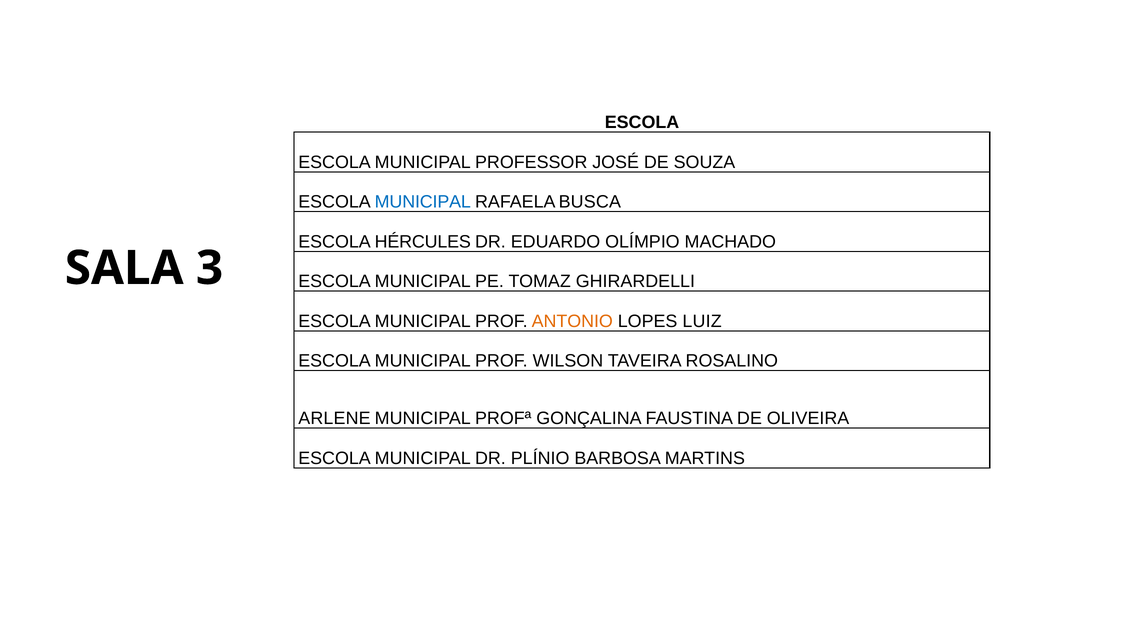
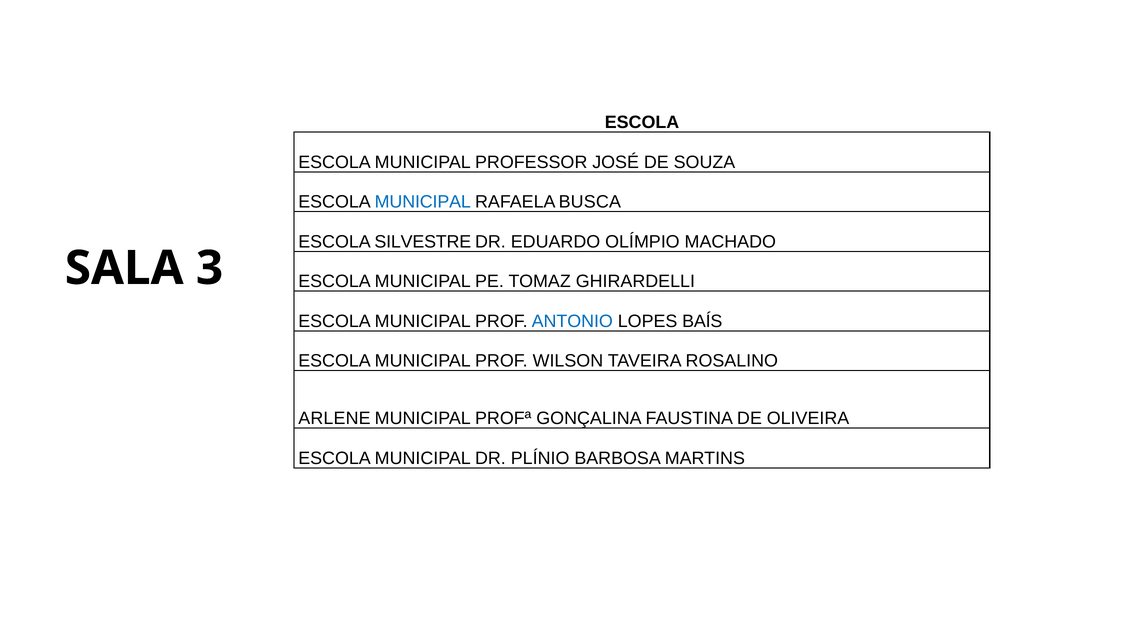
HÉRCULES: HÉRCULES -> SILVESTRE (423, 242)
ANTONIO colour: orange -> blue (572, 321)
LUIZ: LUIZ -> BAÍS (702, 321)
